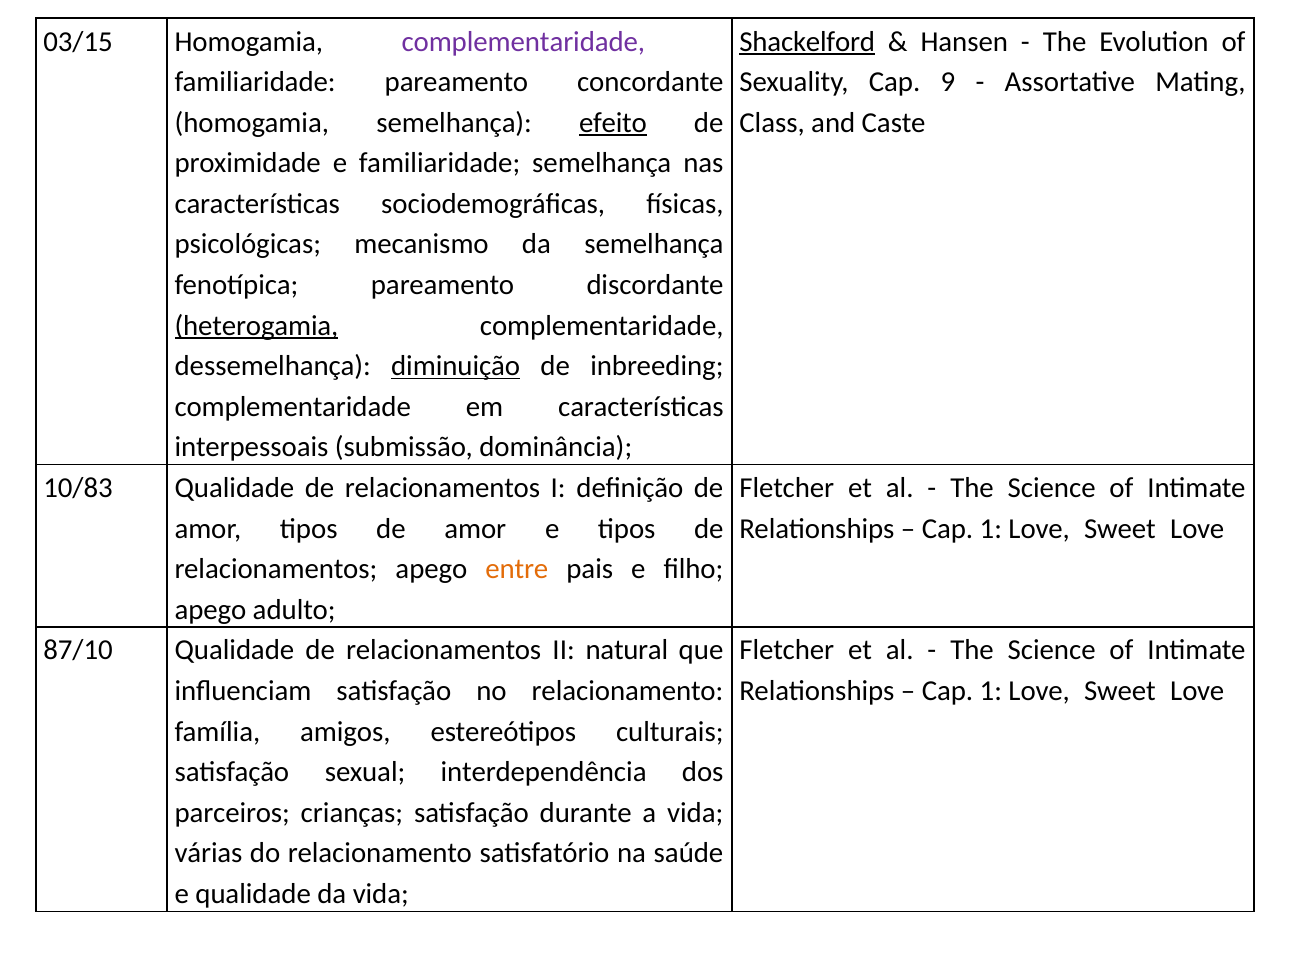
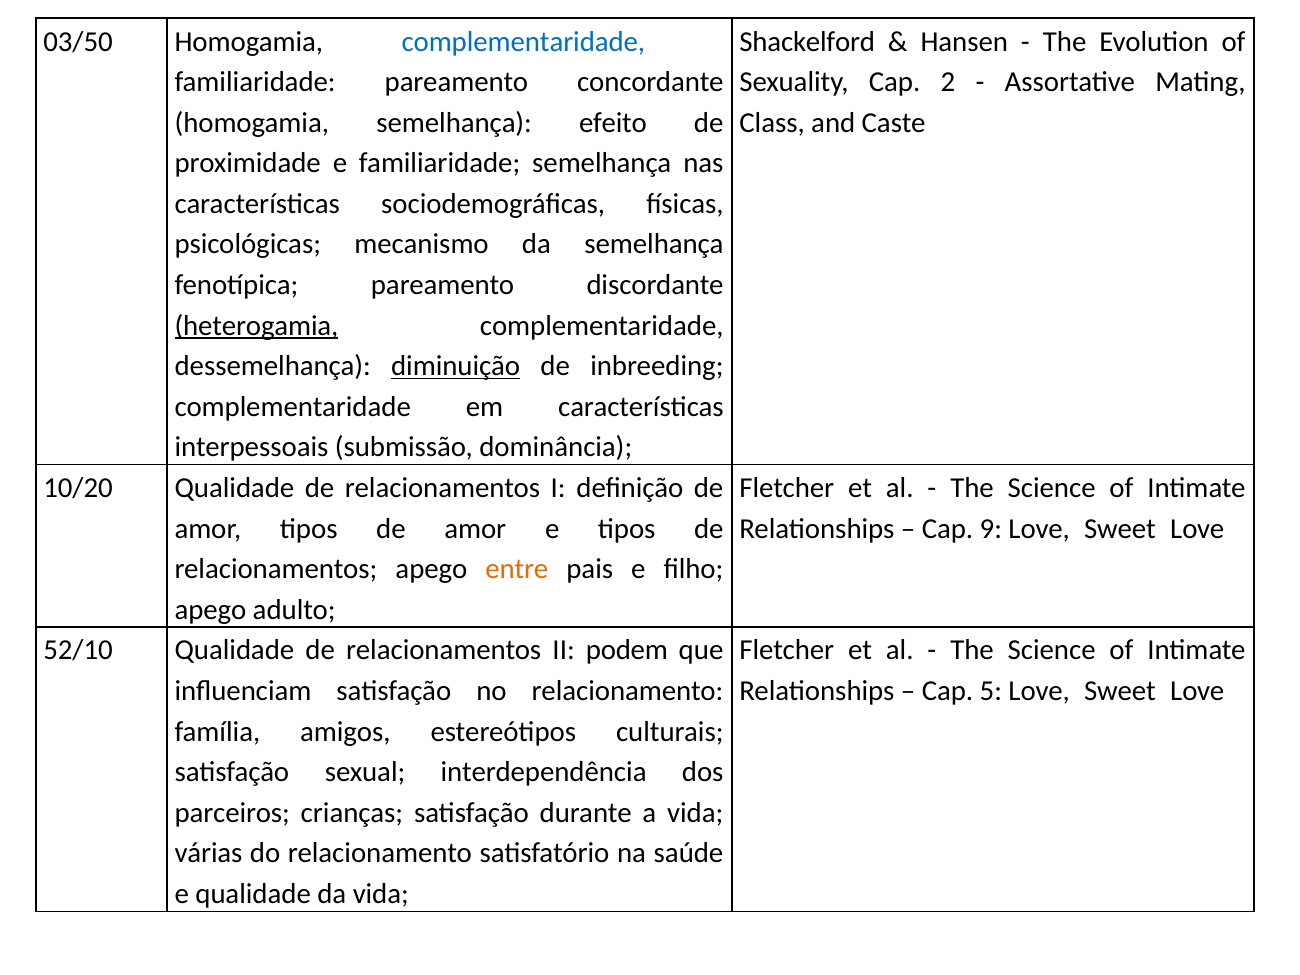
03/15: 03/15 -> 03/50 (78, 42)
complementaridade colour: purple -> blue (523, 42)
Shackelford underline: present -> none (807, 42)
9: 9 -> 2 (948, 82)
efeito underline: present -> none (613, 123)
10/83: 10/83 -> 10/20 (78, 488)
1: 1 -> 9 (991, 529)
87/10: 87/10 -> 52/10 (78, 650)
natural: natural -> podem (627, 650)
1: 1 -> 5 (991, 691)
